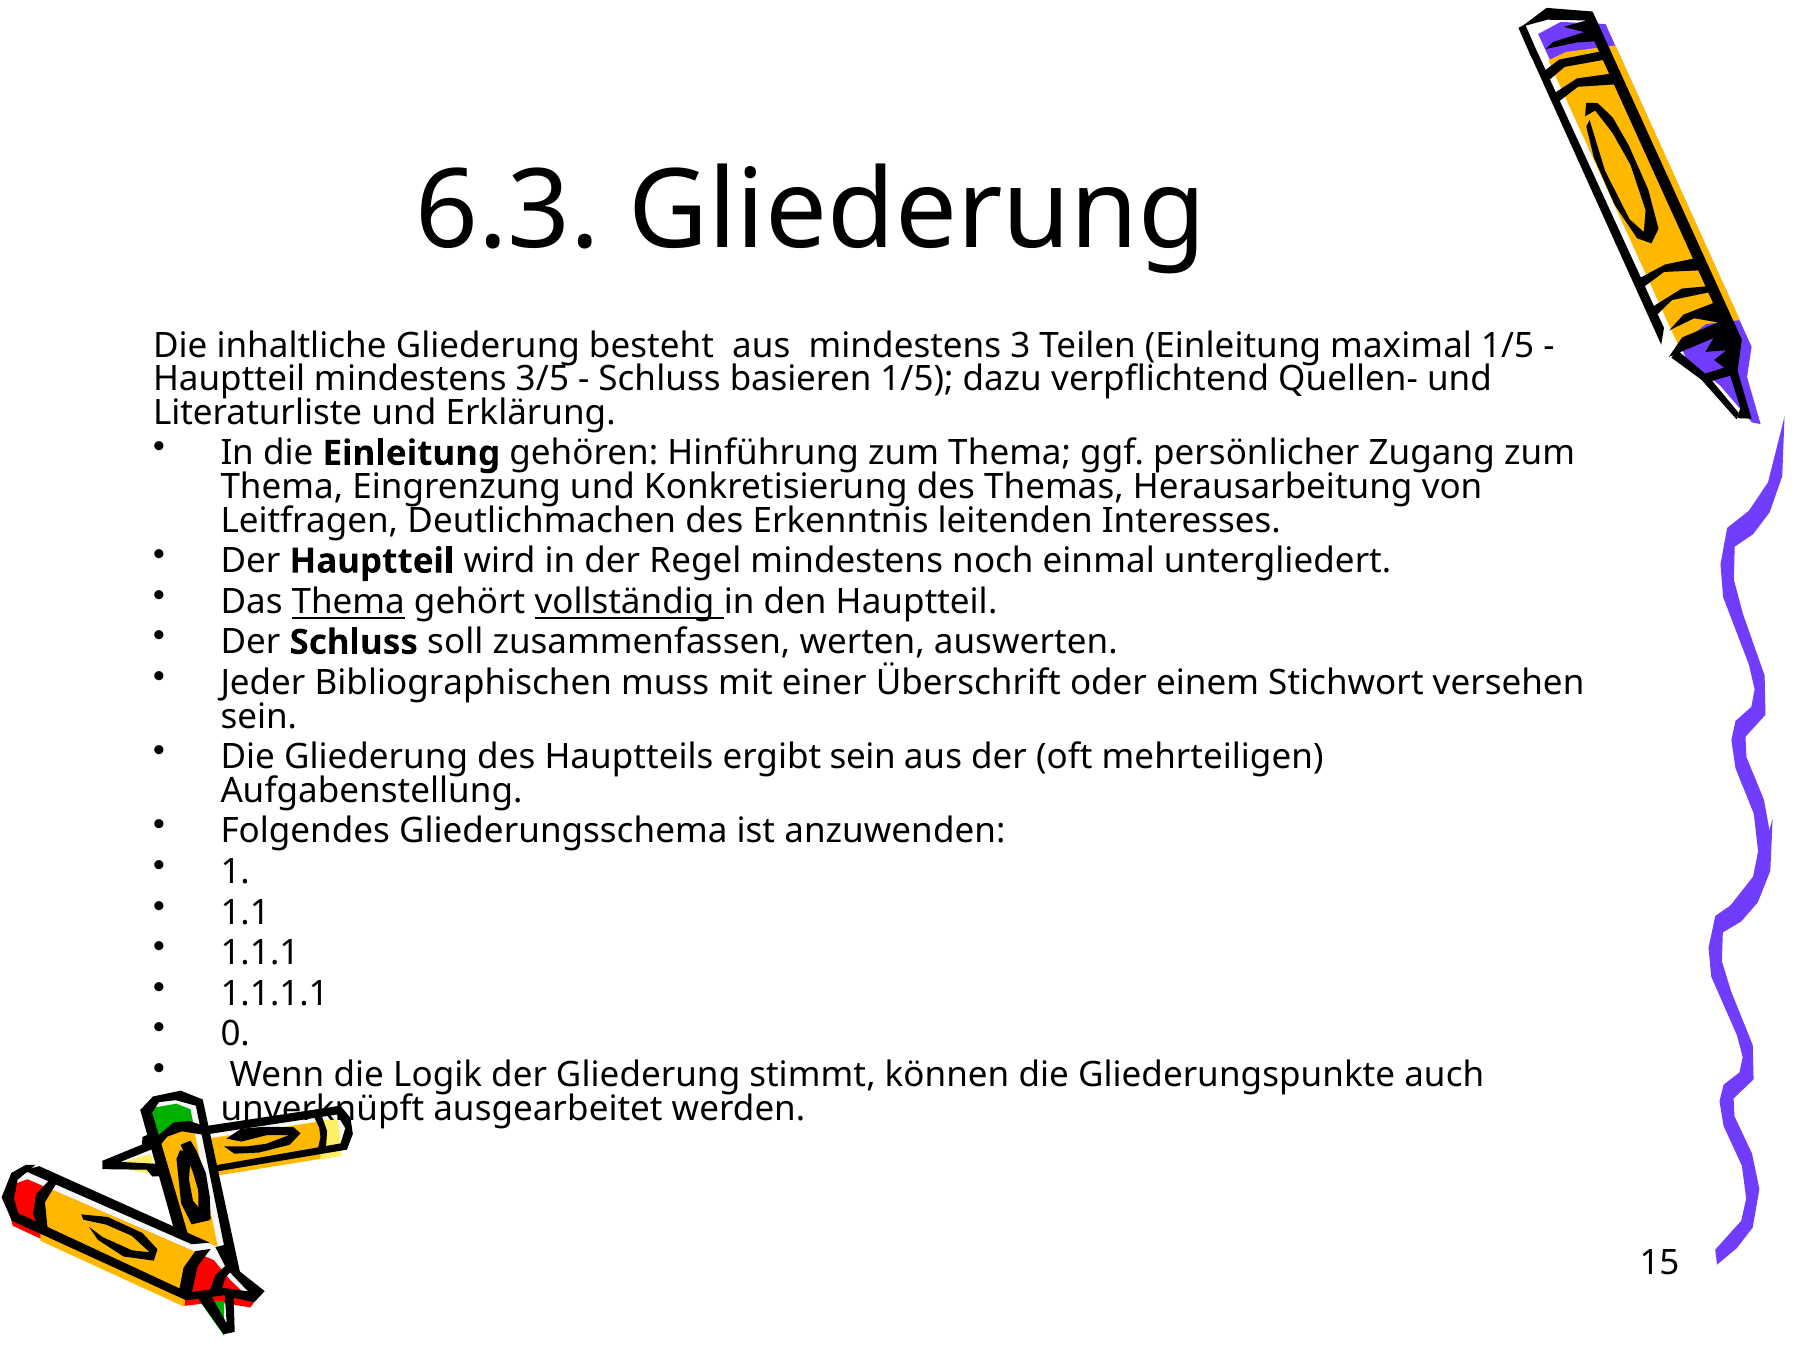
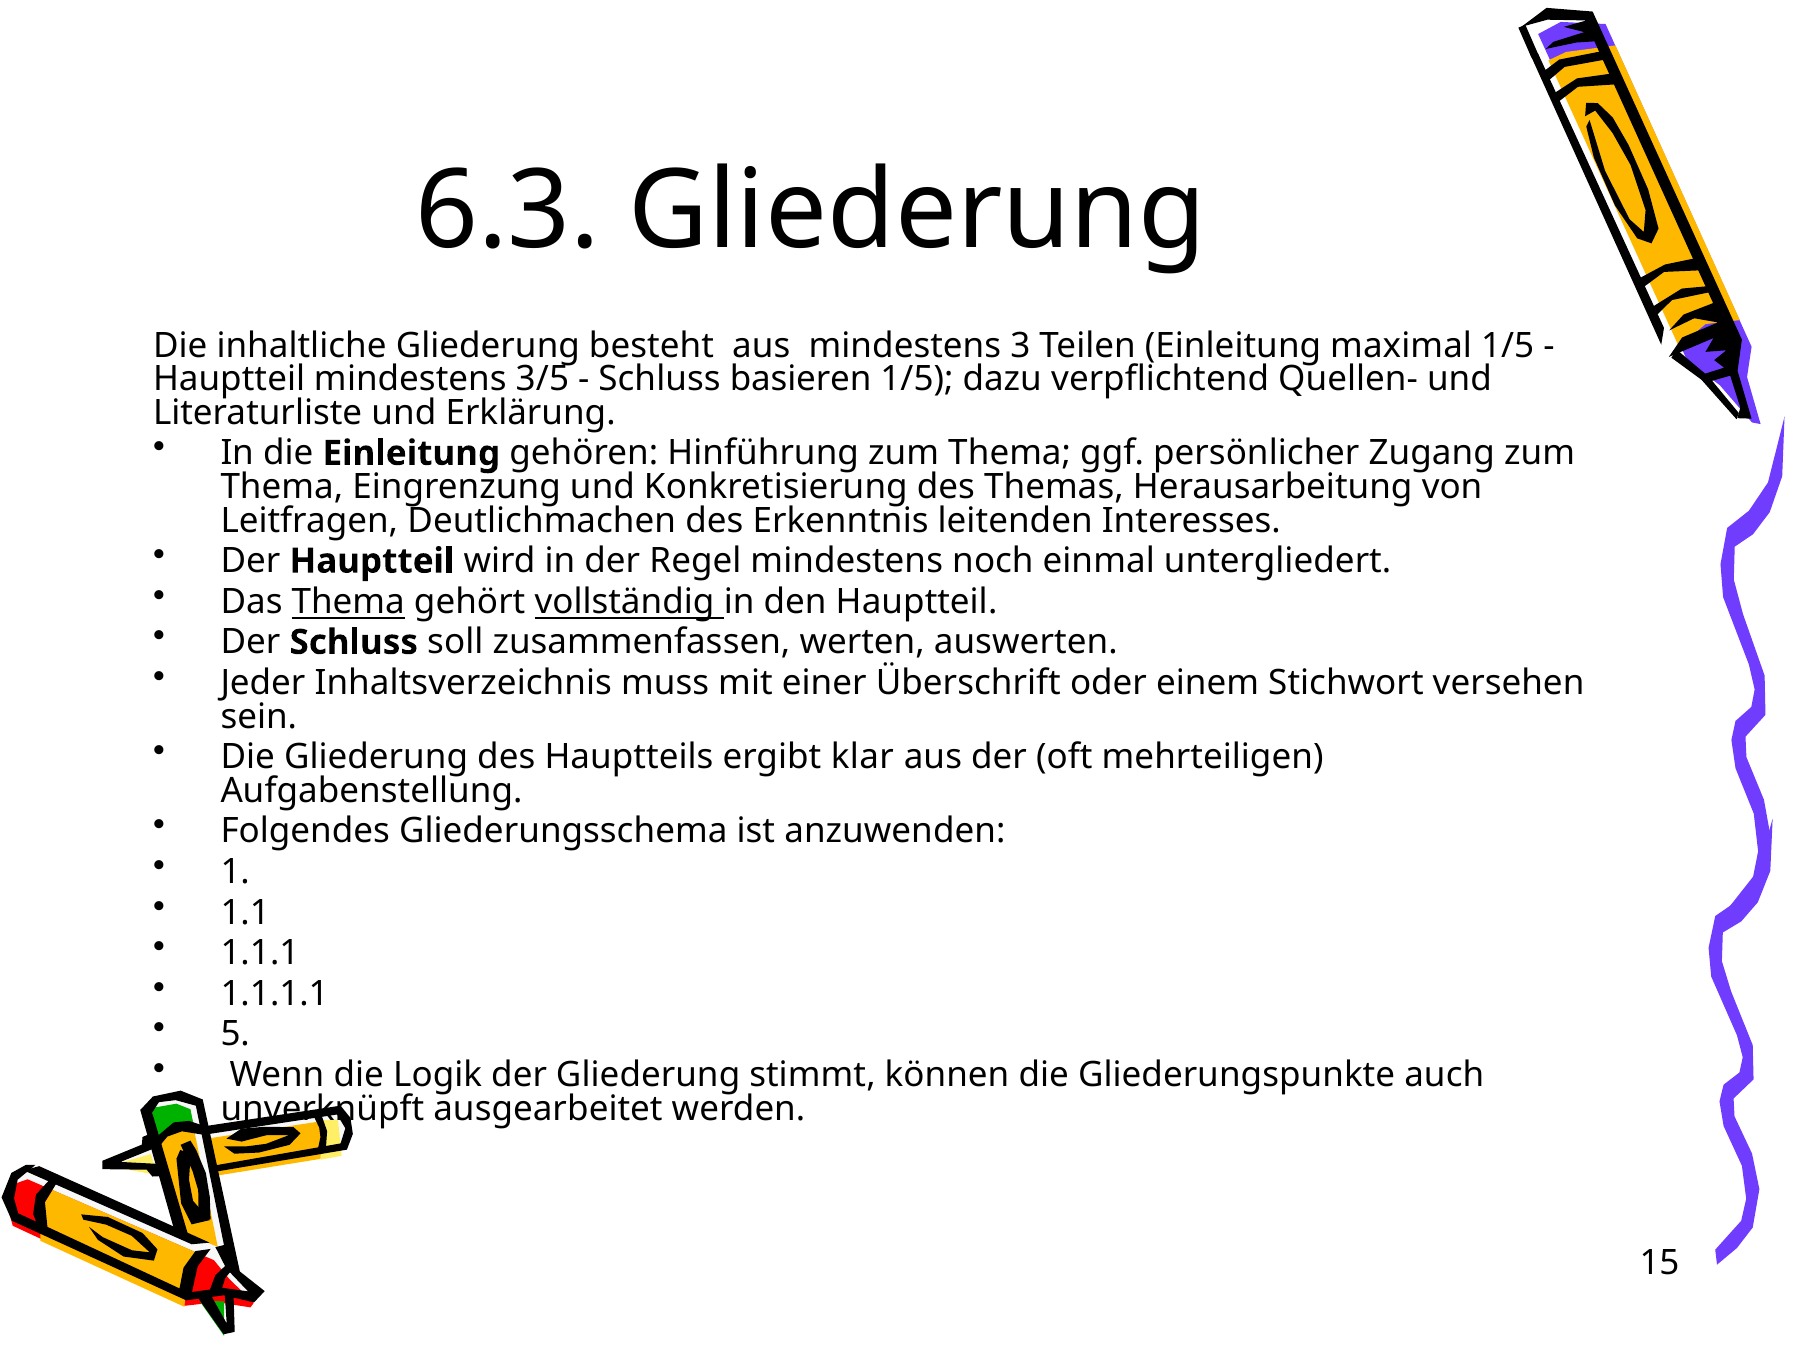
Bibliographischen: Bibliographischen -> Inhaltsverzeichnis (463, 683)
ergibt sein: sein -> klar (862, 757)
0: 0 -> 5 (235, 1034)
